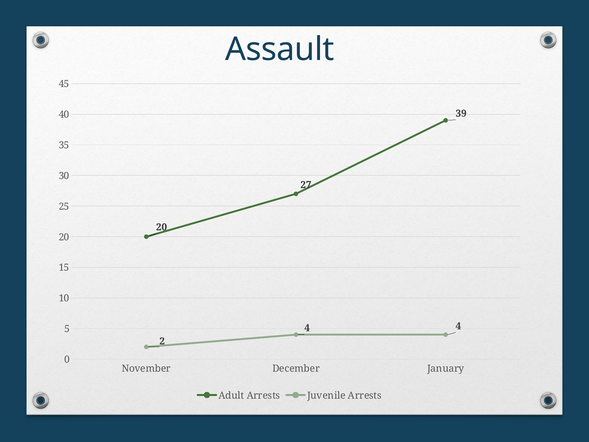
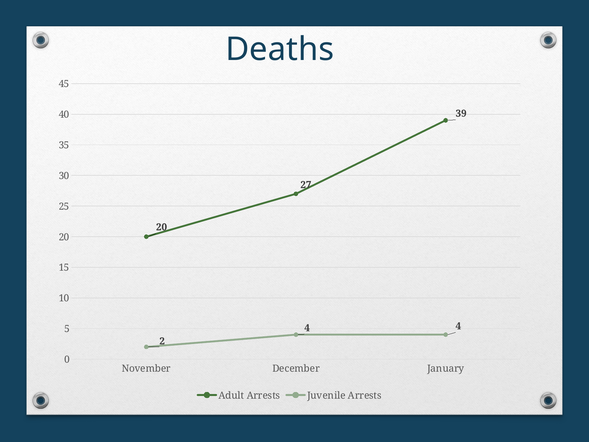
Assault: Assault -> Deaths (280, 49)
